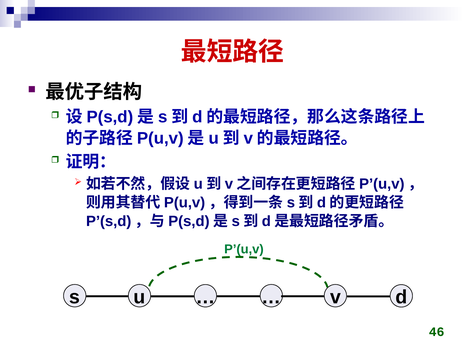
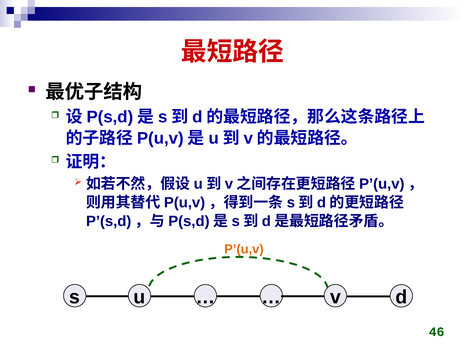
P’(u,v colour: green -> orange (244, 249)
